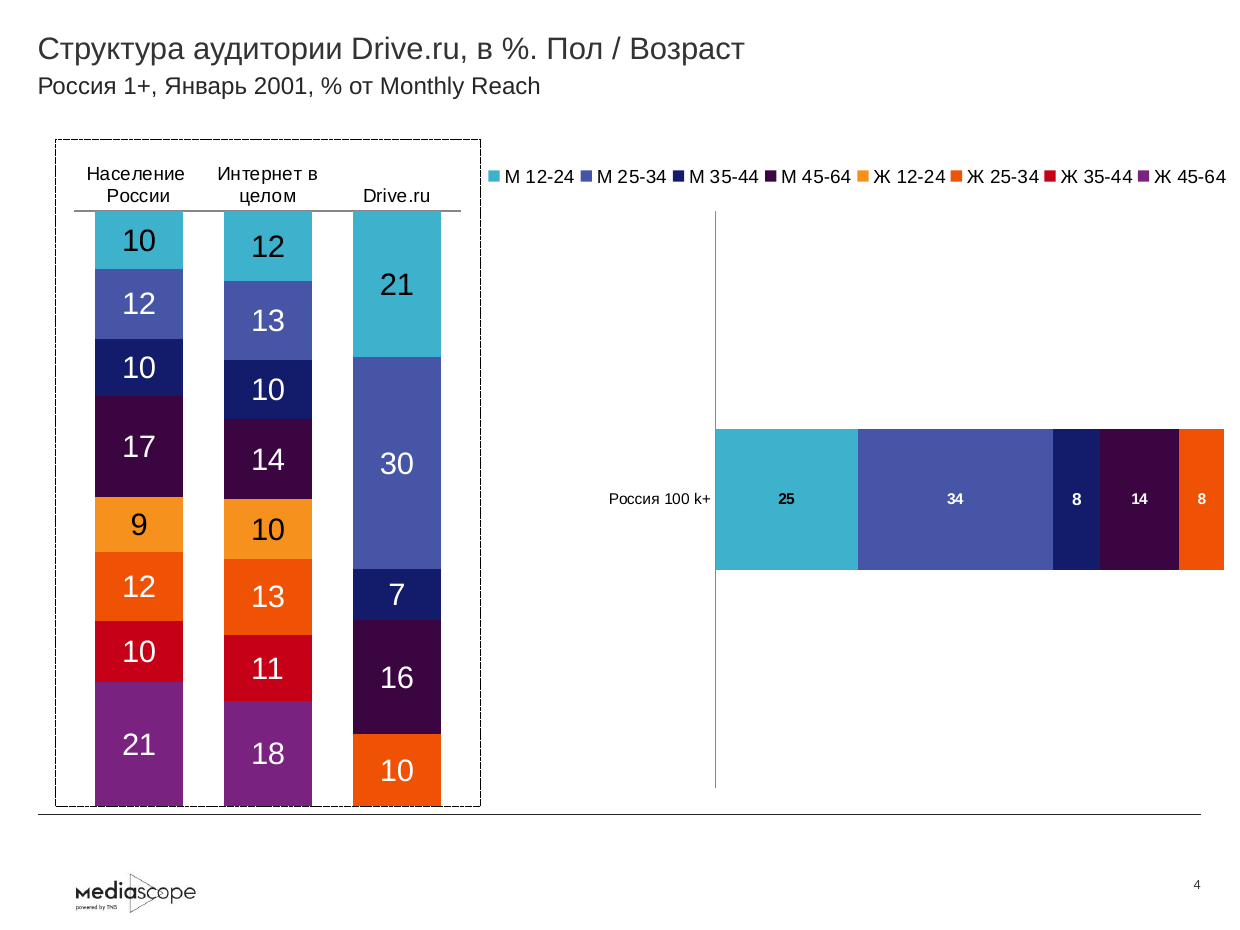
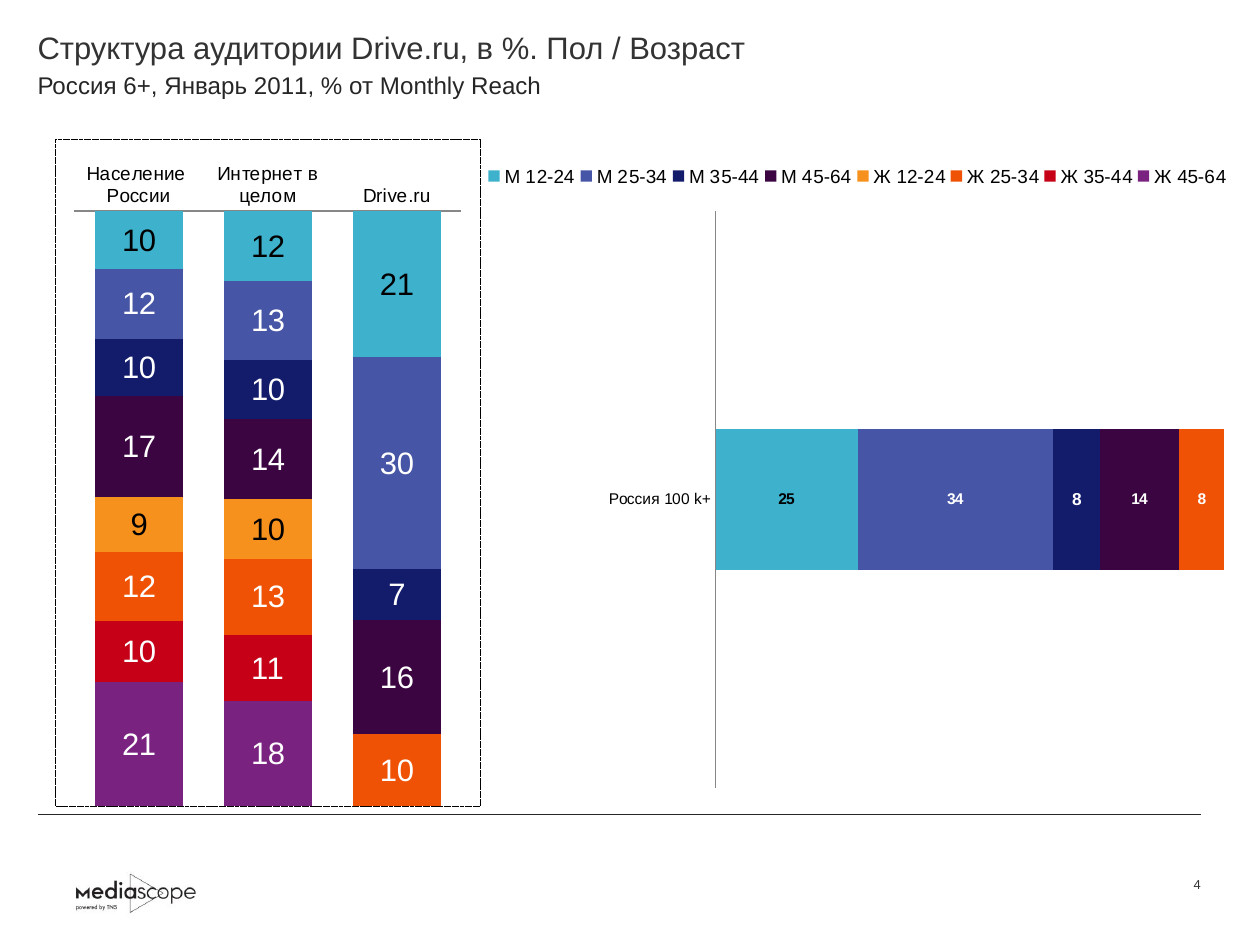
1+: 1+ -> 6+ (141, 87)
2001: 2001 -> 2011 (284, 87)
